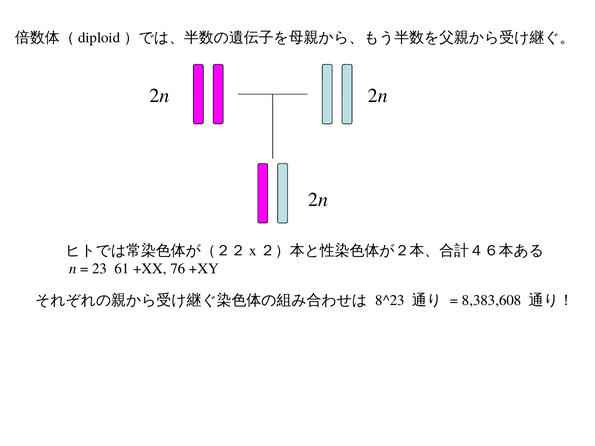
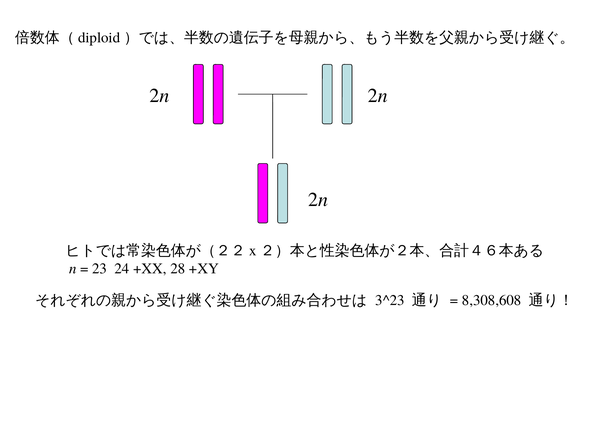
61: 61 -> 24 (122, 269)
76: 76 -> 28 (178, 269)
8^23: 8^23 -> 3^23 (390, 300)
8,383,608: 8,383,608 -> 8,308,608 (492, 300)
